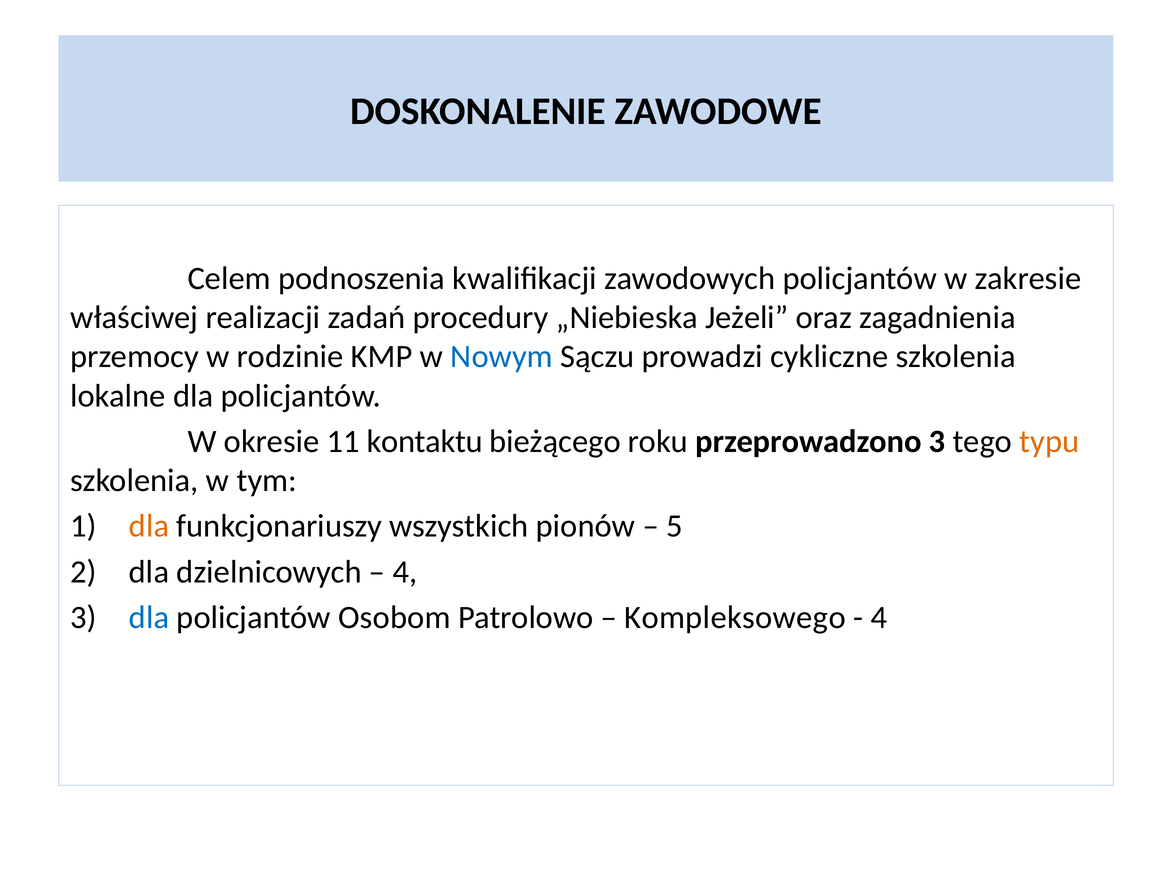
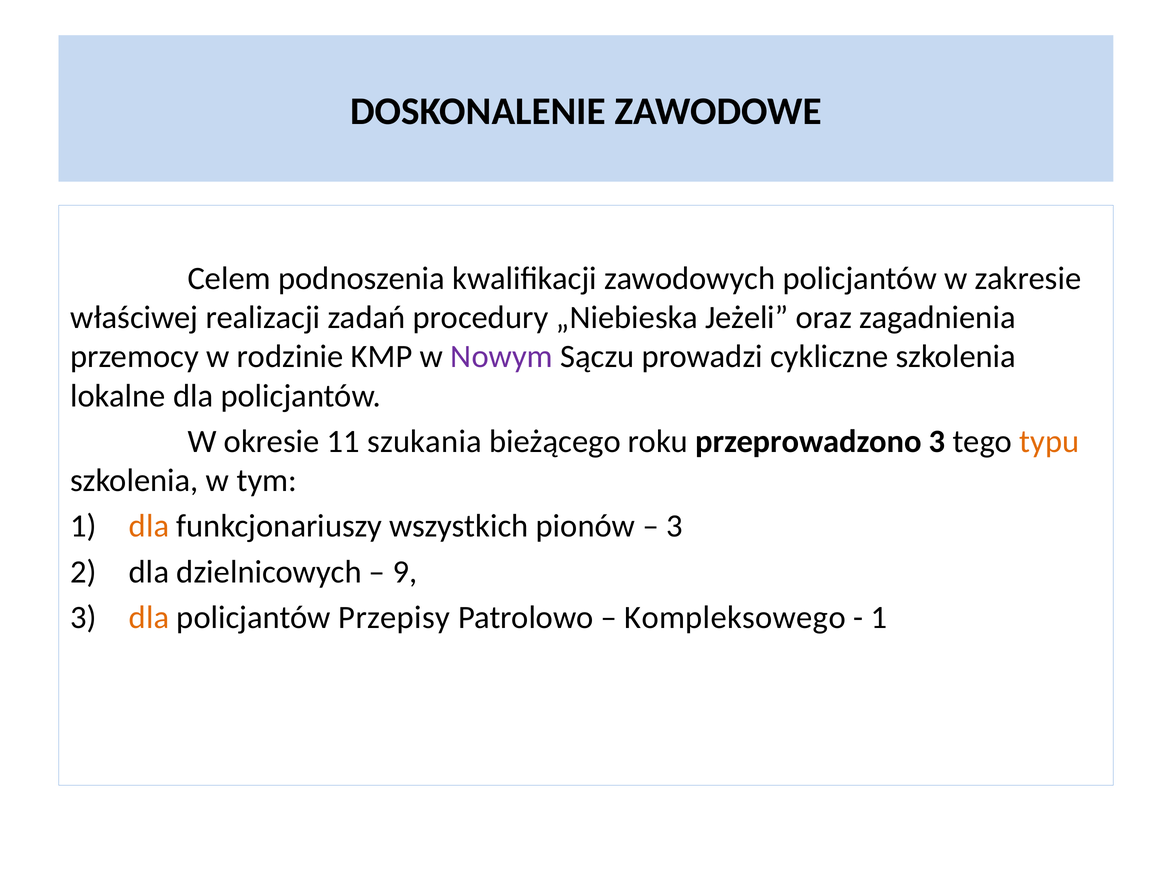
Nowym colour: blue -> purple (502, 357)
kontaktu: kontaktu -> szukania (424, 441)
5: 5 -> 3 (674, 526)
4: 4 -> 9 (405, 572)
dla colour: blue -> orange (149, 618)
Osobom: Osobom -> Przepisy (394, 618)
4: 4 -> 1 (879, 618)
